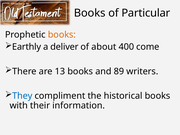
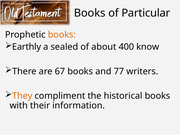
deliver: deliver -> sealed (64, 47)
come: come -> know (148, 47)
13: 13 -> 67 (60, 71)
89: 89 -> 77 (119, 71)
They colour: blue -> orange (22, 96)
